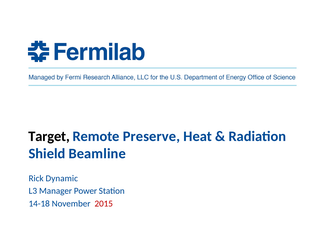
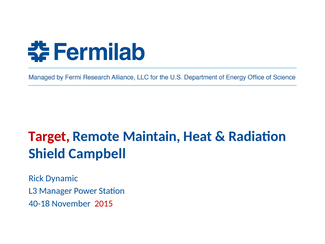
Target colour: black -> red (49, 136)
Preserve: Preserve -> Maintain (152, 136)
Beamline: Beamline -> Campbell (97, 154)
14-18: 14-18 -> 40-18 (39, 203)
